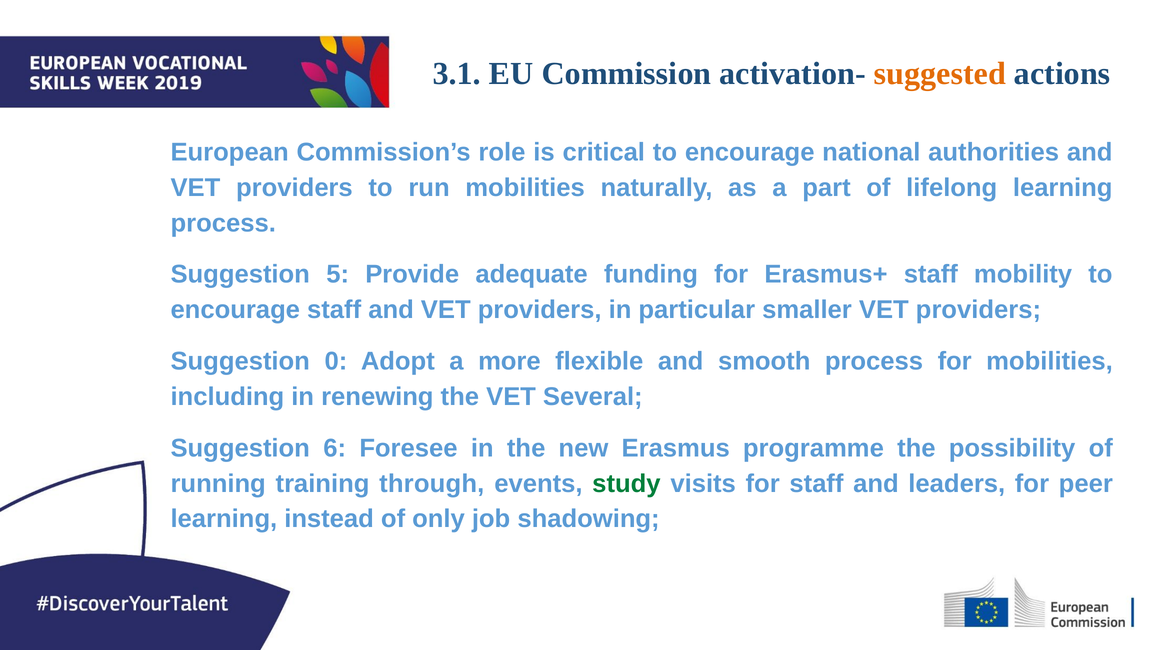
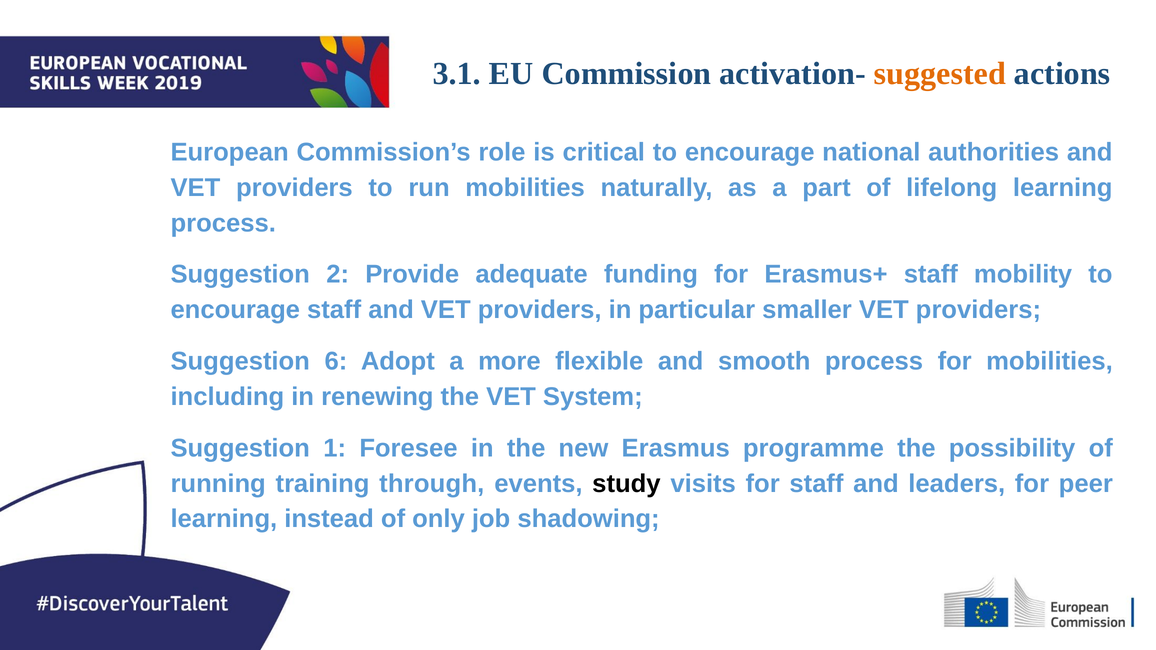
5: 5 -> 2 (338, 275)
0: 0 -> 6 (336, 361)
Several: Several -> System (593, 397)
6: 6 -> 1 (335, 448)
study colour: green -> black (626, 484)
